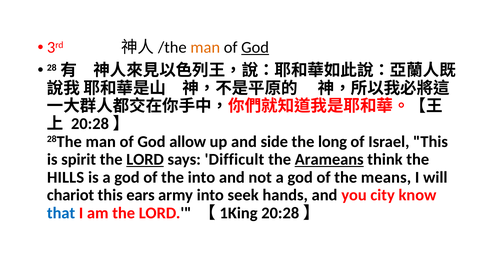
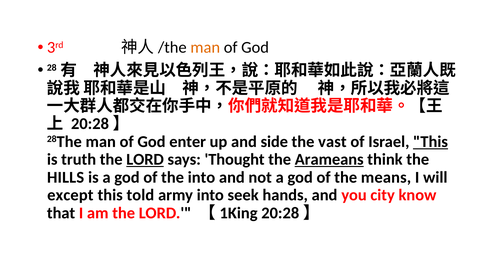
God underline: present -> none (255, 47)
allow: allow -> enter (188, 142)
long: long -> vast (332, 142)
This underline: none -> present (431, 142)
spirit: spirit -> truth (79, 159)
Difficult: Difficult -> Thought (235, 159)
chariot: chariot -> except (70, 195)
ears: ears -> told (140, 195)
that colour: blue -> black (61, 213)
